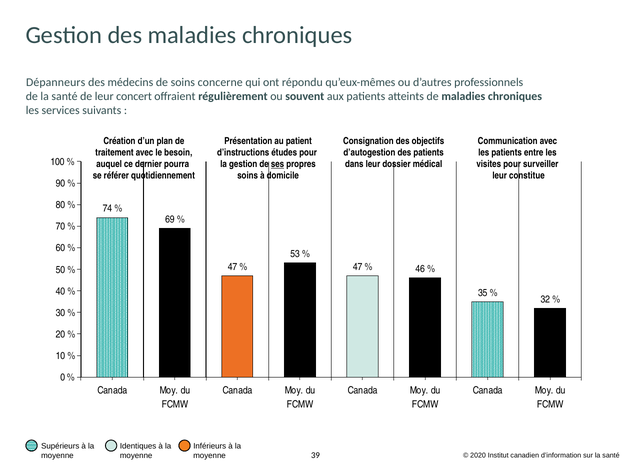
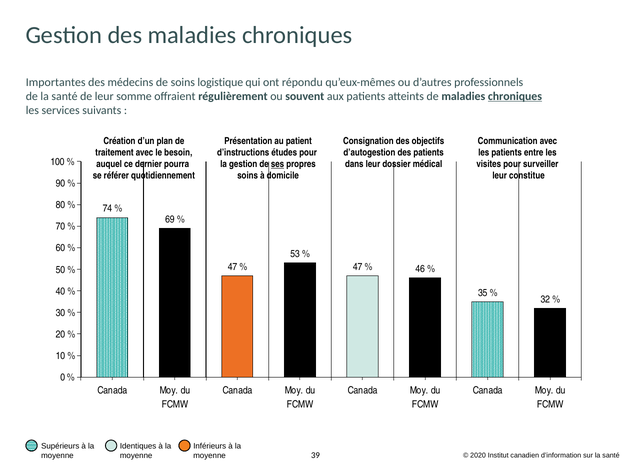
Dépanneurs: Dépanneurs -> Importantes (56, 82)
concerne: concerne -> logistique (220, 82)
concert: concert -> somme (134, 96)
chroniques underline: none -> present (515, 96)
